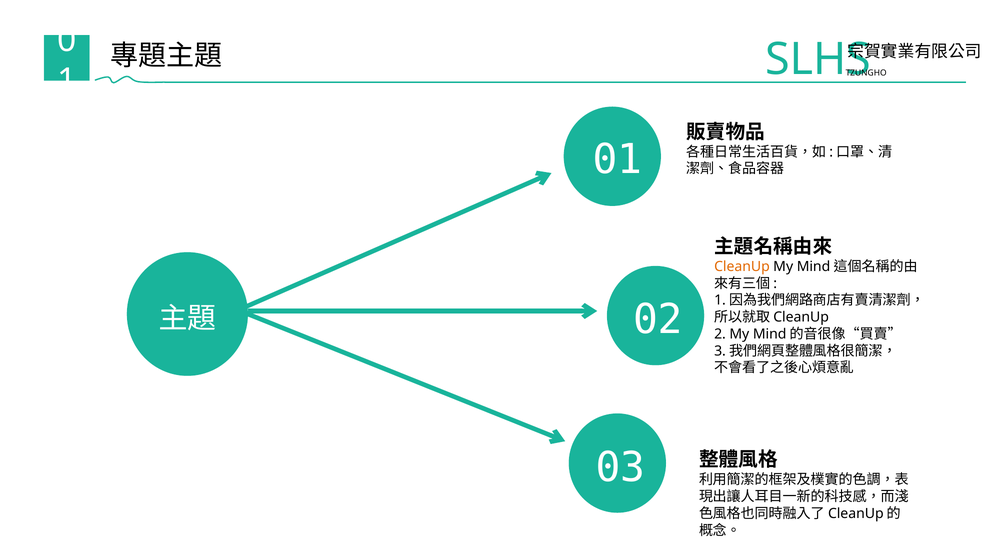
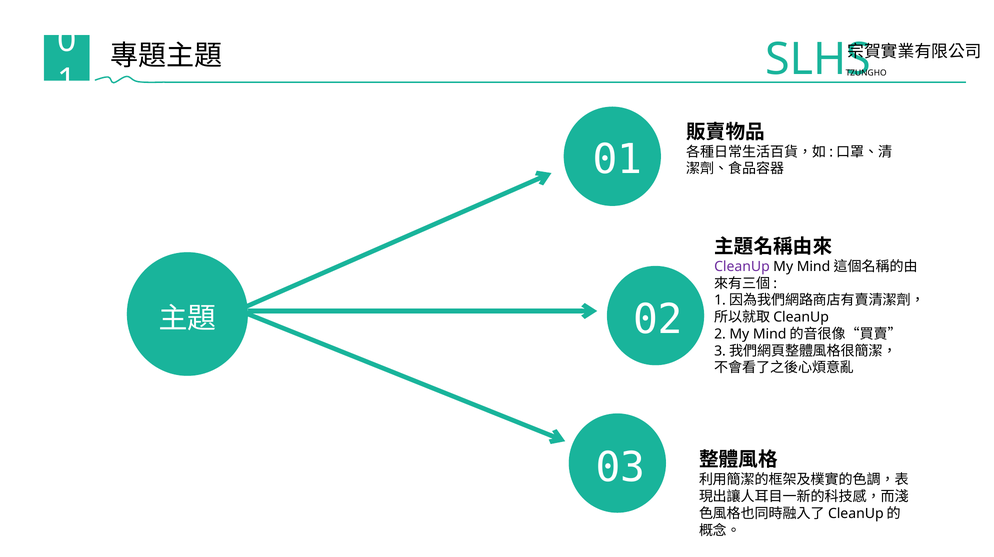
CleanUp colour: orange -> purple (742, 266)
